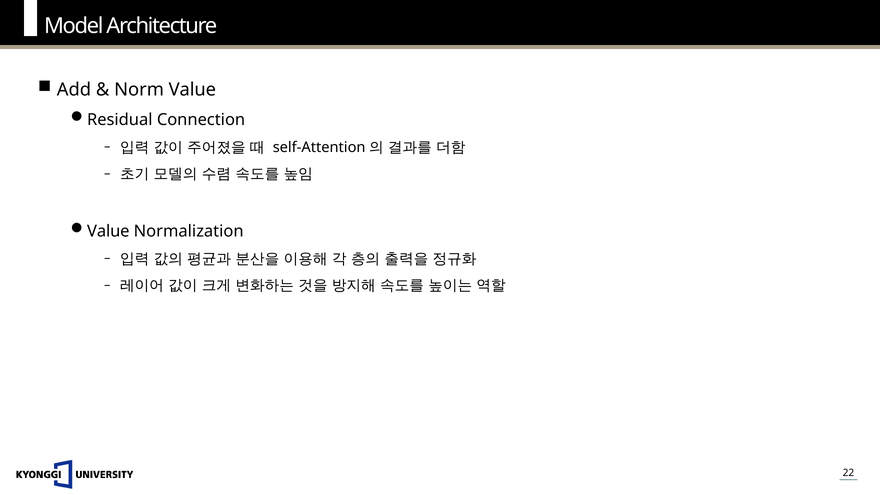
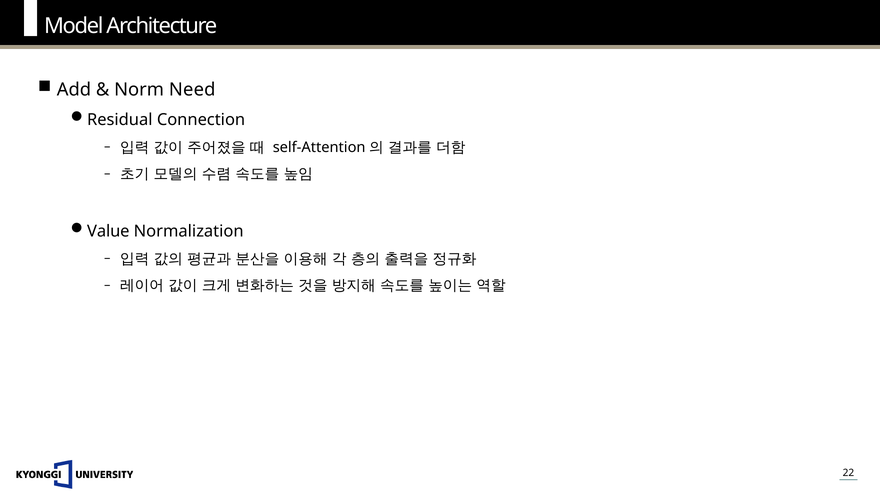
Norm Value: Value -> Need (192, 90)
